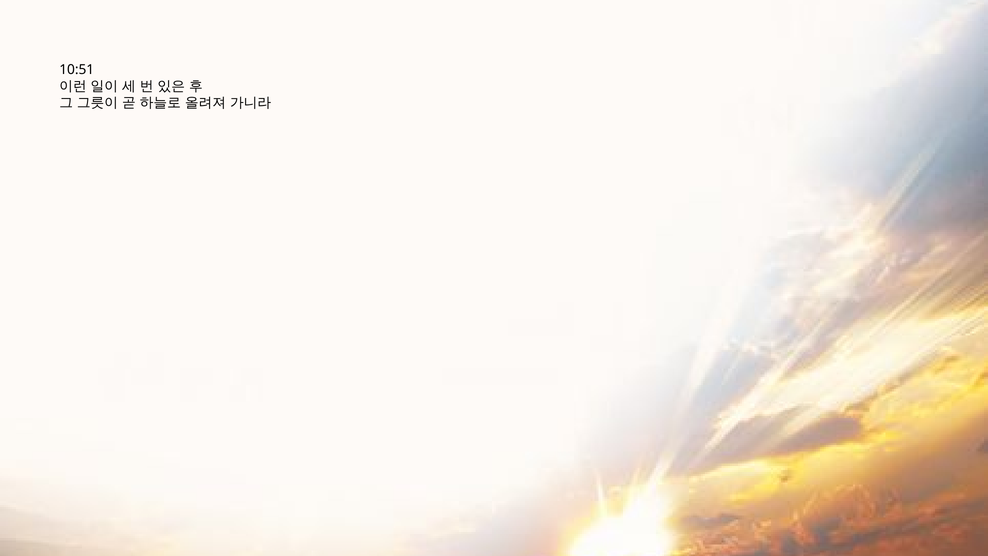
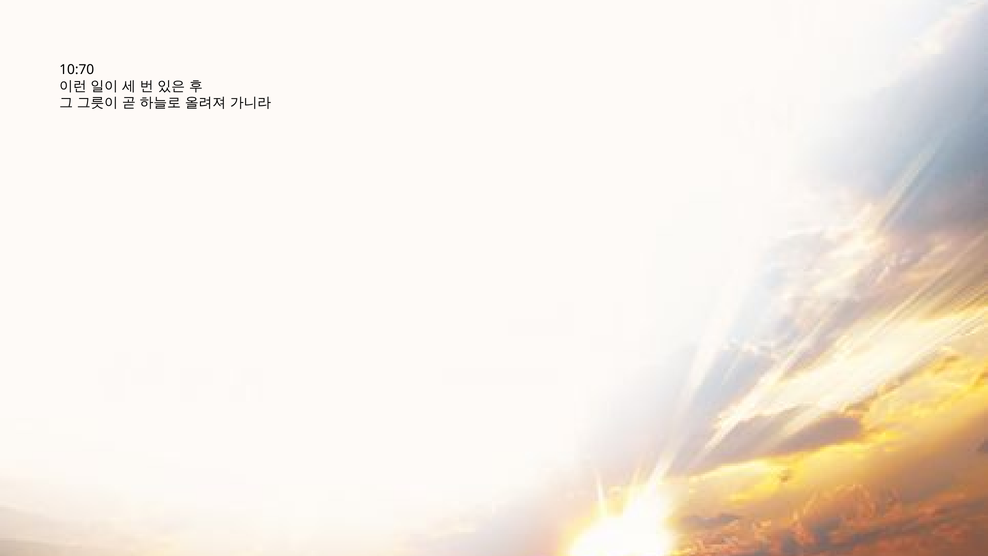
10:51: 10:51 -> 10:70 (77, 69)
